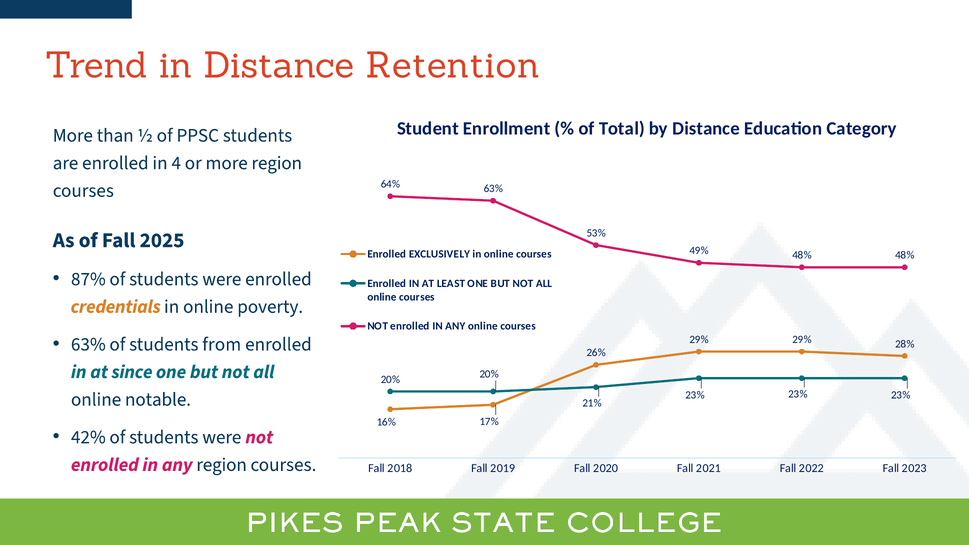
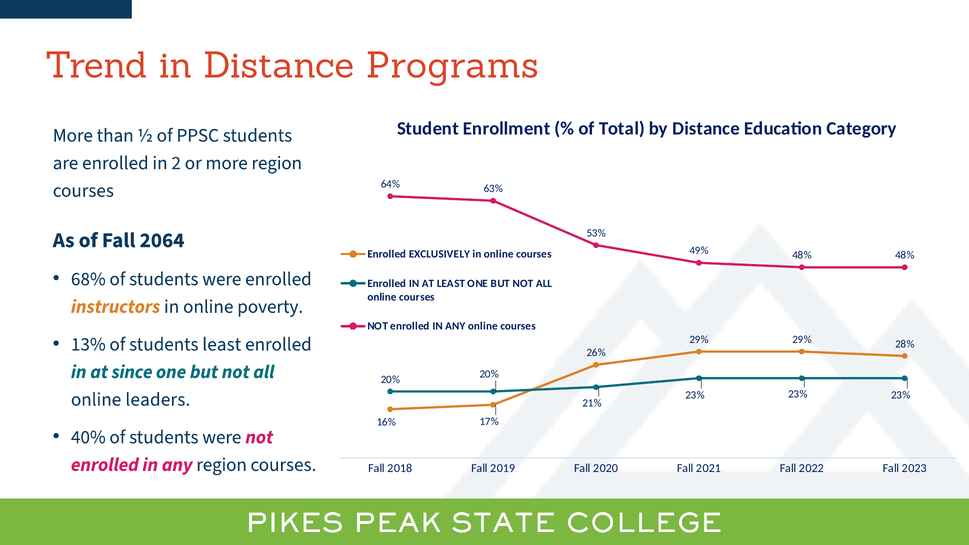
Retention: Retention -> Programs (453, 66)
4: 4 -> 2 (176, 163)
2025: 2025 -> 2064 (162, 240)
87%: 87% -> 68% (88, 279)
credentials: credentials -> instructors (116, 307)
63%: 63% -> 13% (88, 344)
students from: from -> least (222, 344)
notable: notable -> leaders (158, 399)
42%: 42% -> 40% (88, 437)
